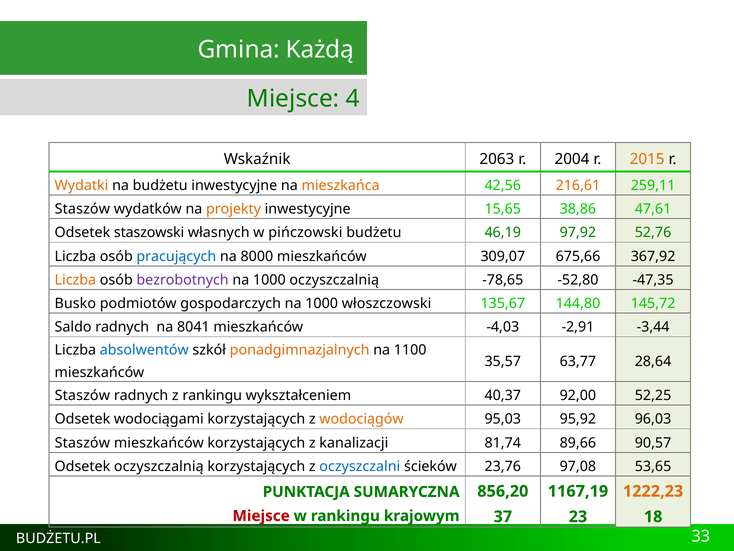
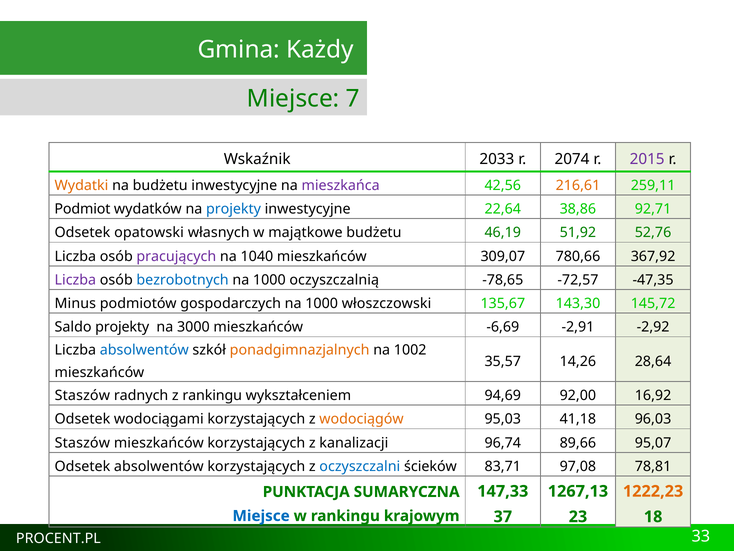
Każdą: Każdą -> Każdy (320, 50)
4: 4 -> 7 (353, 99)
2063: 2063 -> 2033 (497, 159)
2004: 2004 -> 2074 (572, 159)
2015 colour: orange -> purple (647, 159)
mieszkańca colour: orange -> purple (341, 185)
Staszów: Staszów -> Podmiot (82, 209)
projekty colour: orange -> blue (234, 209)
15,65: 15,65 -> 22,64 (503, 209)
47,61: 47,61 -> 92,71 (653, 209)
staszowski: staszowski -> opatowski (149, 233)
pińczowski: pińczowski -> majątkowe (305, 233)
97,92: 97,92 -> 51,92 (578, 233)
pracujących colour: blue -> purple (176, 256)
8000: 8000 -> 1040 (257, 256)
675,66: 675,66 -> 780,66 (578, 256)
Liczba colour: orange -> purple (75, 280)
bezrobotnych colour: purple -> blue (183, 280)
-52,80: -52,80 -> -72,57 (578, 280)
Busko: Busko -> Minus (75, 303)
144,80: 144,80 -> 143,30 (578, 303)
Saldo radnych: radnych -> projekty (122, 327)
8041: 8041 -> 3000 (193, 327)
-4,03: -4,03 -> -6,69 (503, 327)
-3,44: -3,44 -> -2,92 (653, 327)
1100: 1100 -> 1002 (410, 350)
63,77: 63,77 -> 14,26 (578, 361)
40,37: 40,37 -> 94,69 (503, 395)
52,25: 52,25 -> 16,92 (653, 395)
95,92: 95,92 -> 41,18 (578, 419)
81,74: 81,74 -> 96,74 (503, 442)
90,57: 90,57 -> 95,07 (653, 442)
Odsetek oczyszczalnią: oczyszczalnią -> absolwentów (159, 466)
23,76: 23,76 -> 83,71 (503, 466)
53,65: 53,65 -> 78,81 (653, 466)
856,20: 856,20 -> 147,33 (503, 491)
1167,19: 1167,19 -> 1267,13 (578, 491)
Miejsce colour: red -> blue (261, 515)
BUDŻETU.PL: BUDŻETU.PL -> PROCENT.PL (58, 538)
